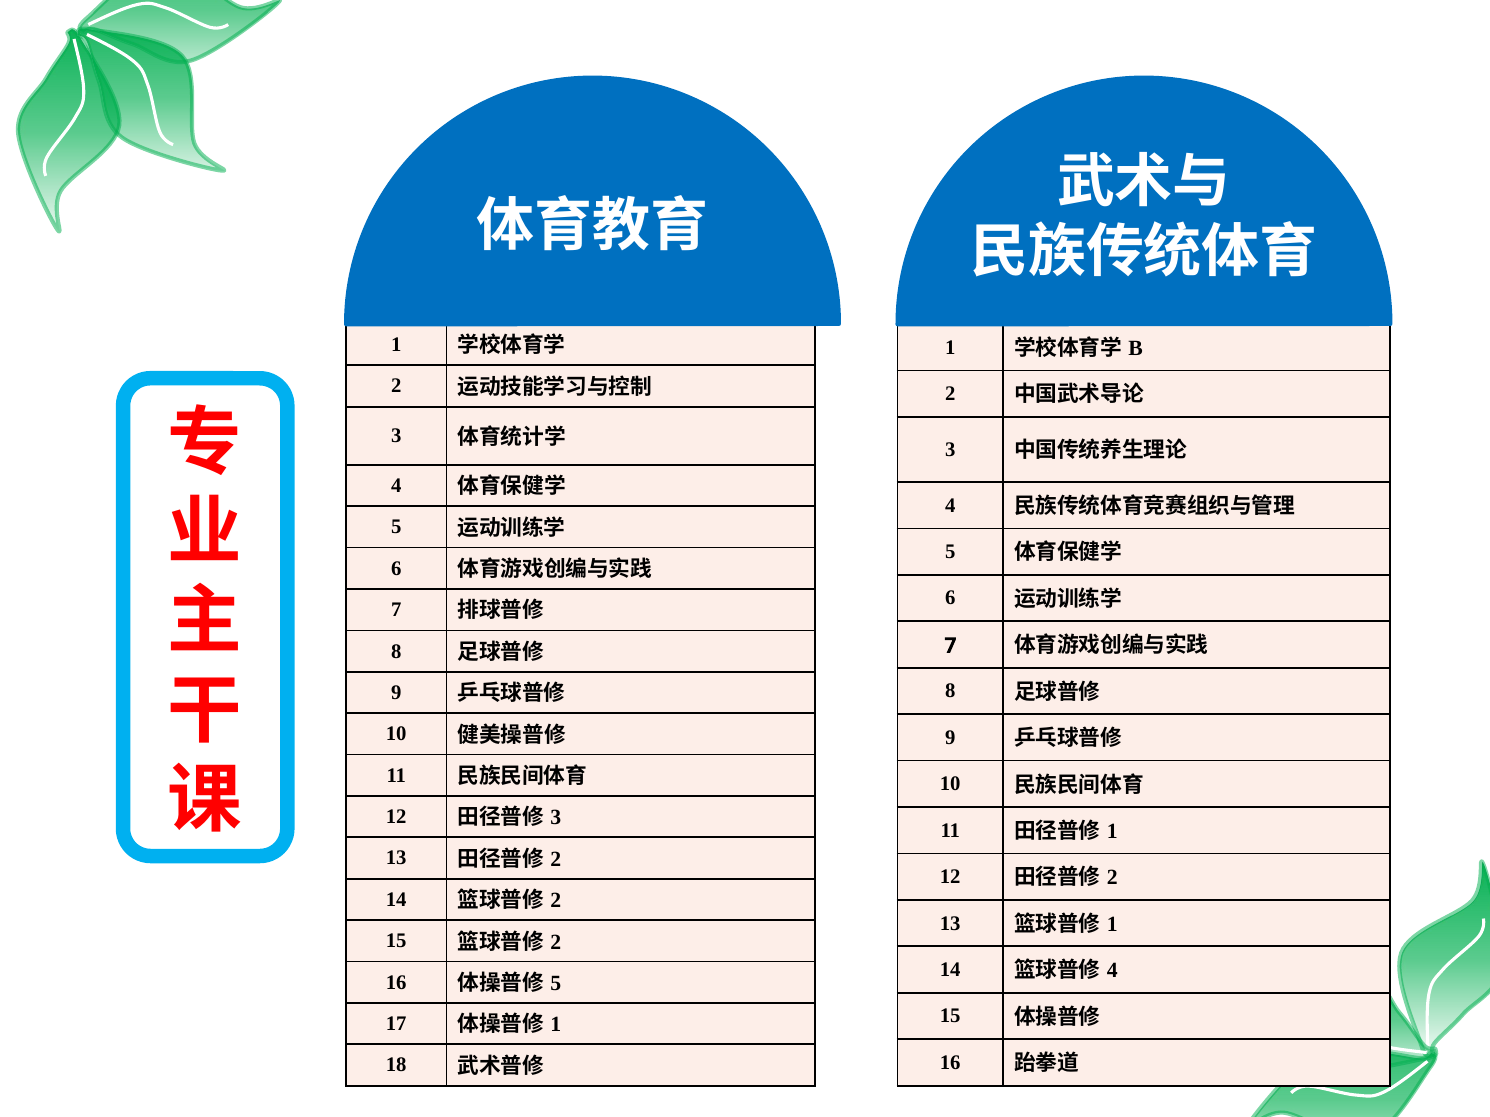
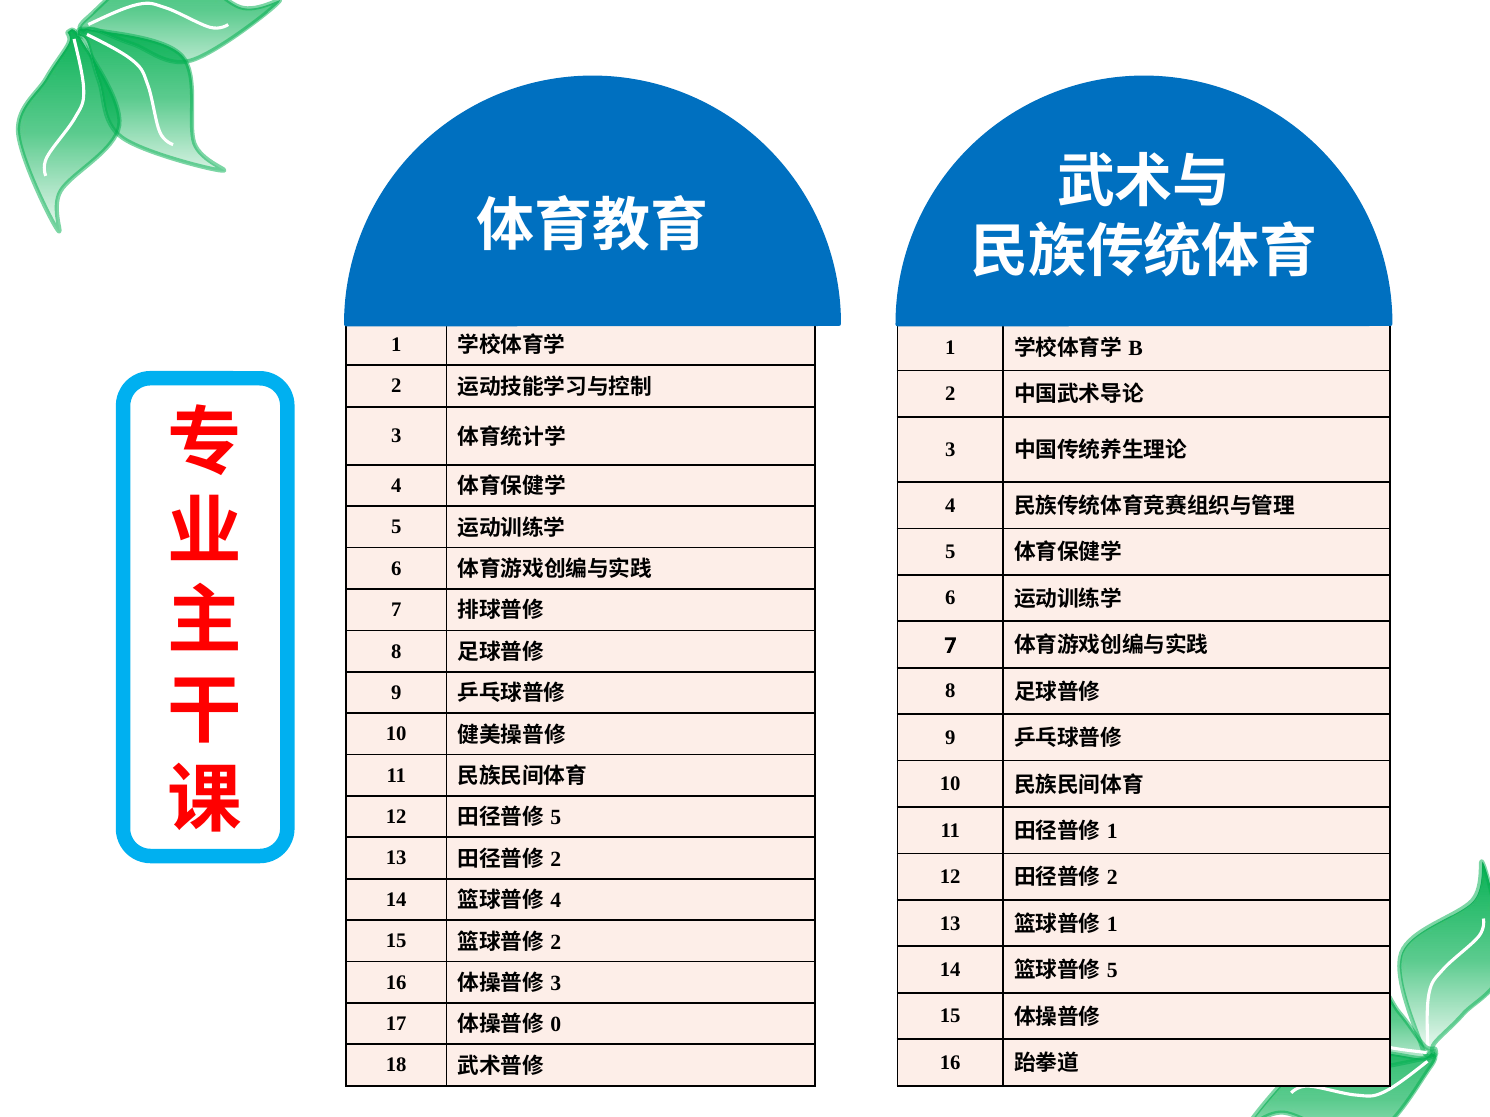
3: 3 -> 5 (556, 818)
2: 2 -> 4 (556, 901)
4: 4 -> 5 (1112, 971)
5: 5 -> 3 (556, 984)
1: 1 -> 0 (556, 1025)
